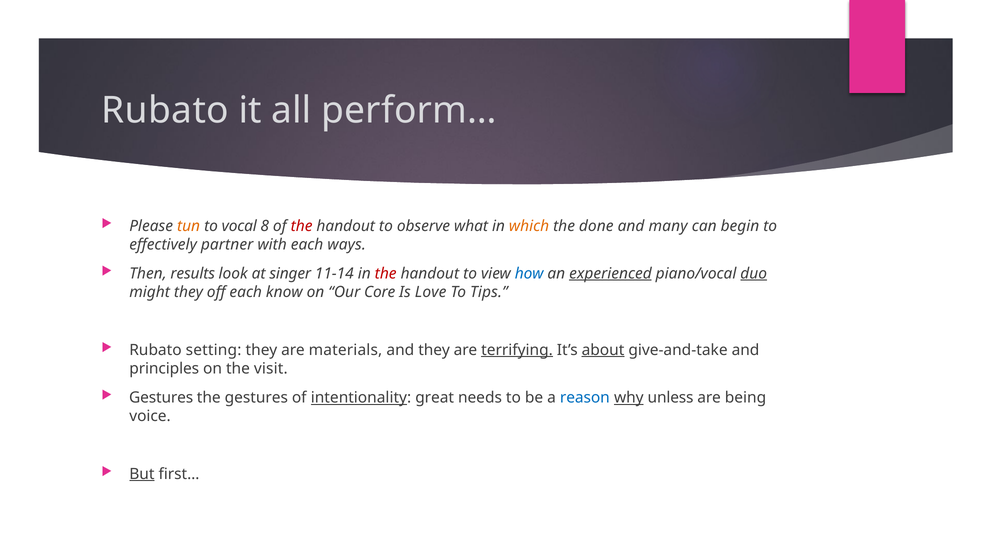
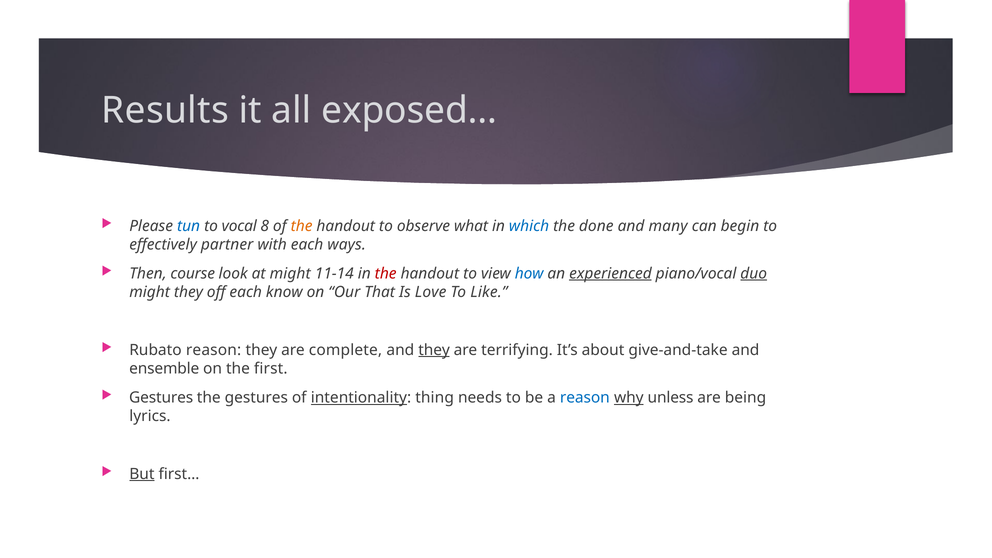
Rubato: Rubato -> Results (165, 111)
perform…: perform… -> exposed… (409, 111)
tun colour: orange -> blue (189, 226)
the colour: red -> orange (302, 226)
which colour: orange -> blue (529, 226)
results: results -> course (193, 273)
at singer: singer -> might (290, 273)
Core: Core -> That (380, 292)
Tips: Tips -> Like (489, 292)
Rubato setting: setting -> reason (214, 350)
materials: materials -> complete (345, 350)
they underline: none -> present (434, 350)
terrifying underline: present -> none (517, 350)
about underline: present -> none (603, 350)
principles: principles -> ensemble (164, 369)
visit: visit -> first (271, 369)
great: great -> thing (435, 397)
voice: voice -> lyrics (150, 416)
